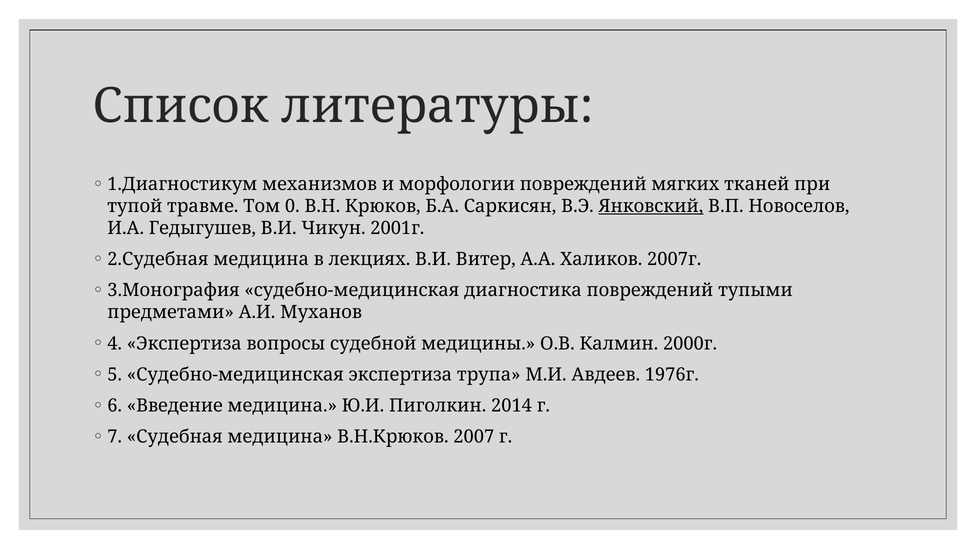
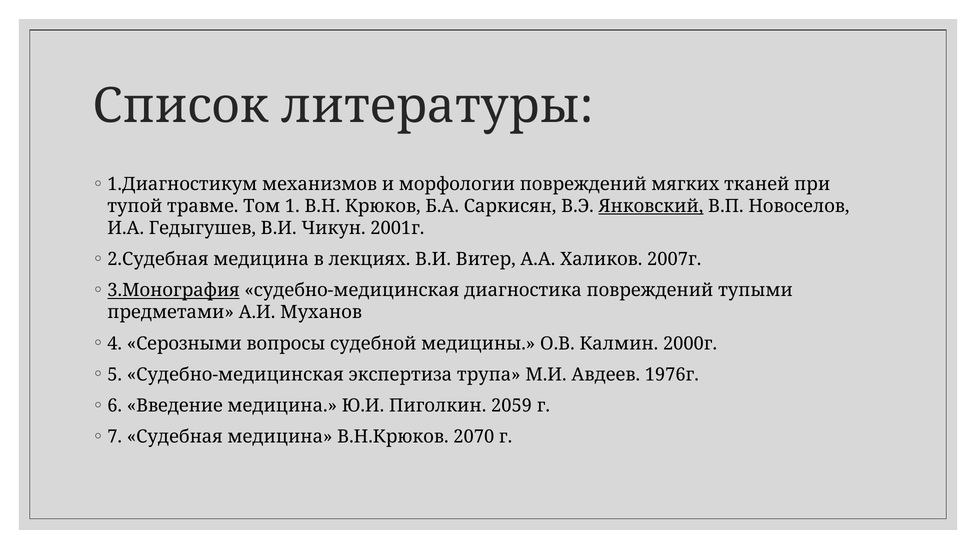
0: 0 -> 1 (292, 206)
3.Монография underline: none -> present (174, 290)
4 Экспертиза: Экспертиза -> Серозными (184, 344)
2014: 2014 -> 2059 (511, 406)
2007: 2007 -> 2070 (474, 437)
